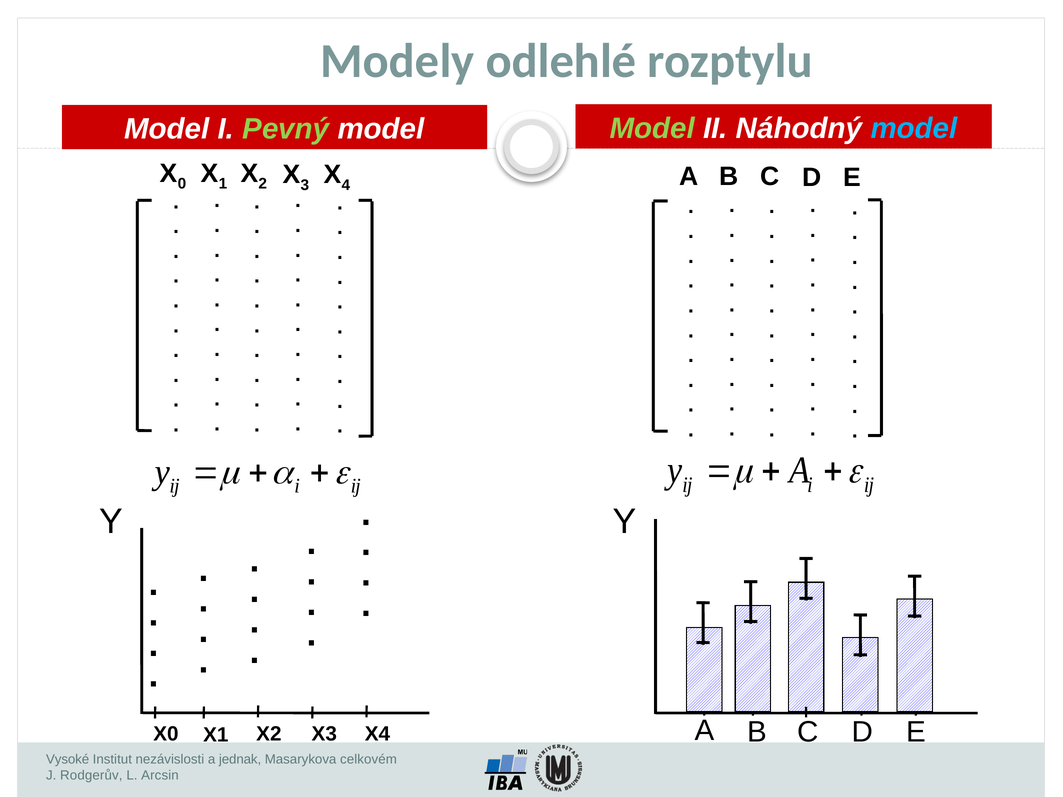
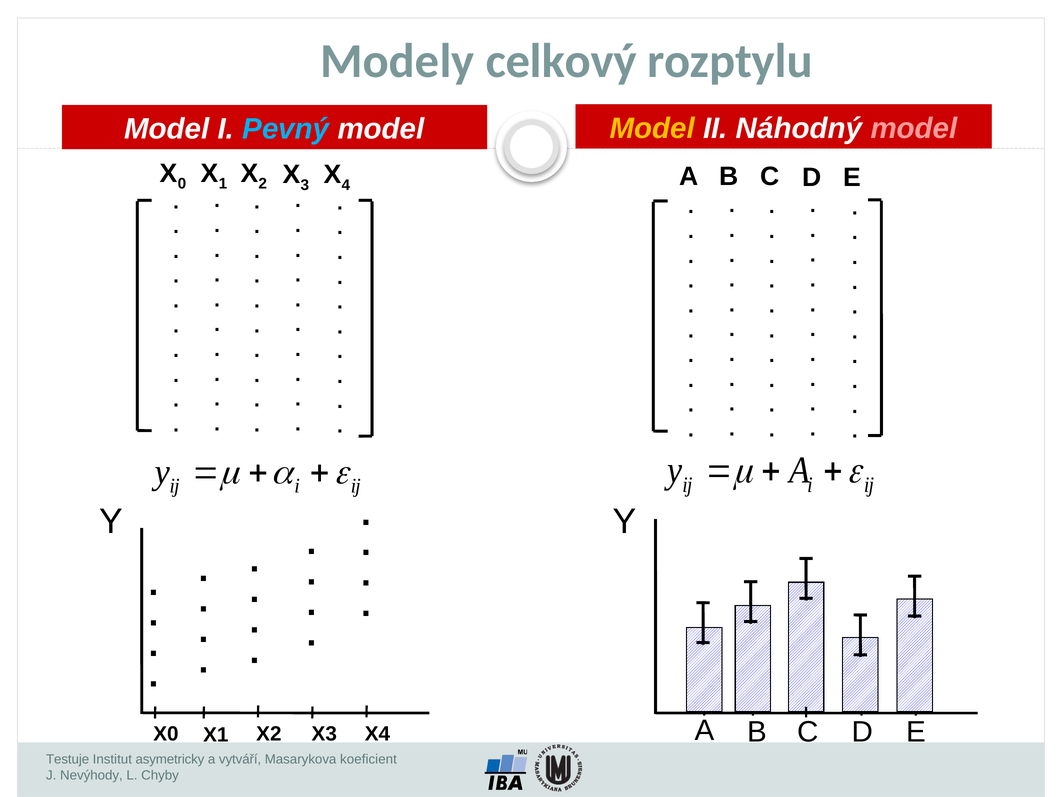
odlehlé: odlehlé -> celkový (561, 61)
Pevný colour: light green -> light blue (286, 129)
Model colour: light green -> yellow (652, 128)
model colour: light blue -> pink (914, 128)
Vysoké: Vysoké -> Testuje (68, 759)
nezávislosti: nezávislosti -> asymetricky (170, 759)
jednak: jednak -> vytváří (240, 759)
celkovém: celkovém -> koeficient (368, 759)
Rodgerův: Rodgerův -> Nevýhody (91, 775)
Arcsin: Arcsin -> Chyby (160, 775)
